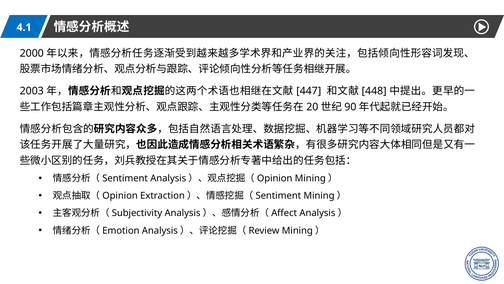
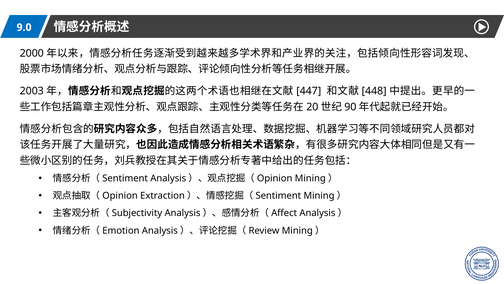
4.1: 4.1 -> 9.0 (24, 27)
